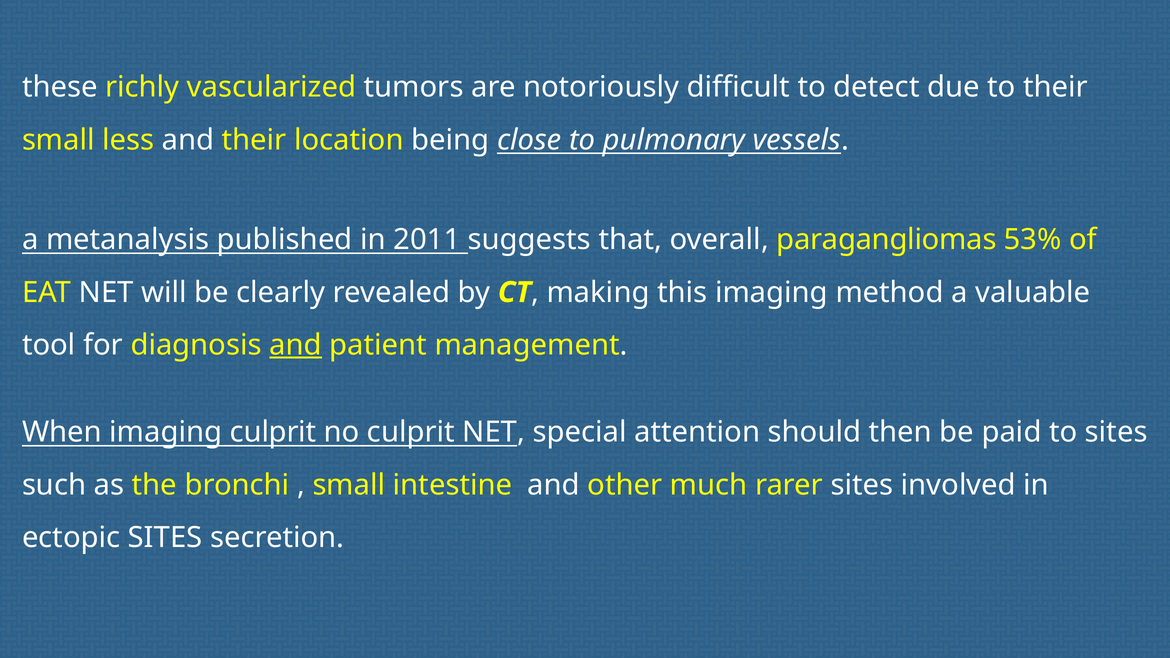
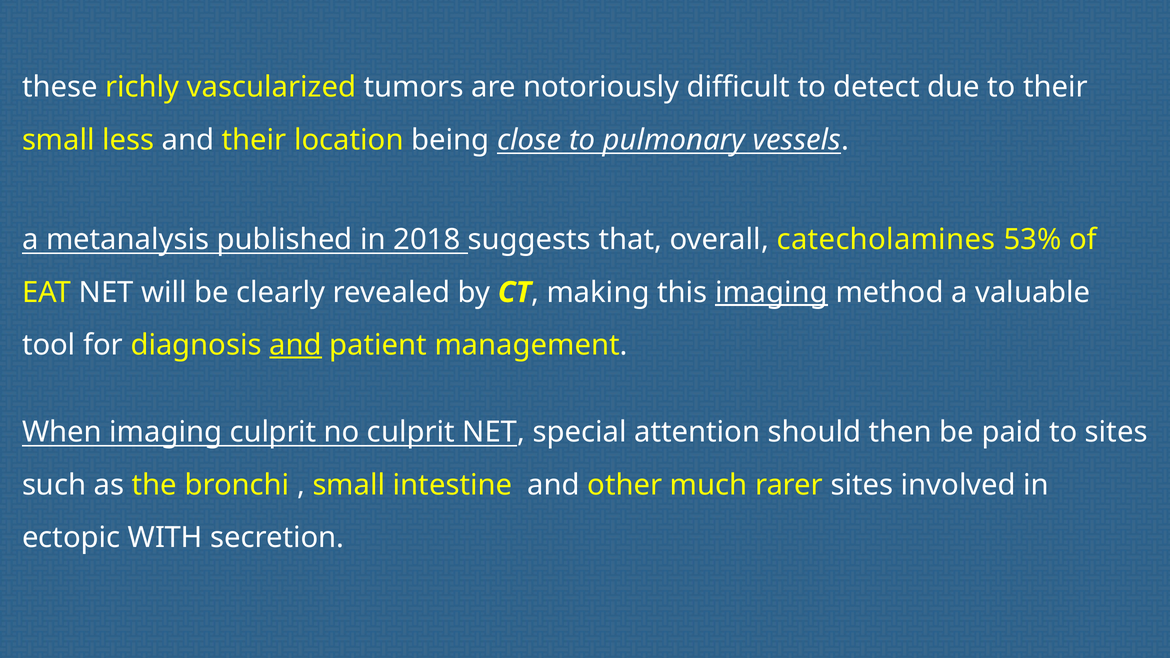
2011: 2011 -> 2018 (427, 240)
paragangliomas: paragangliomas -> catecholamines (886, 240)
imaging underline: none -> present (771, 292)
ectopic SITES: SITES -> WITH (165, 538)
